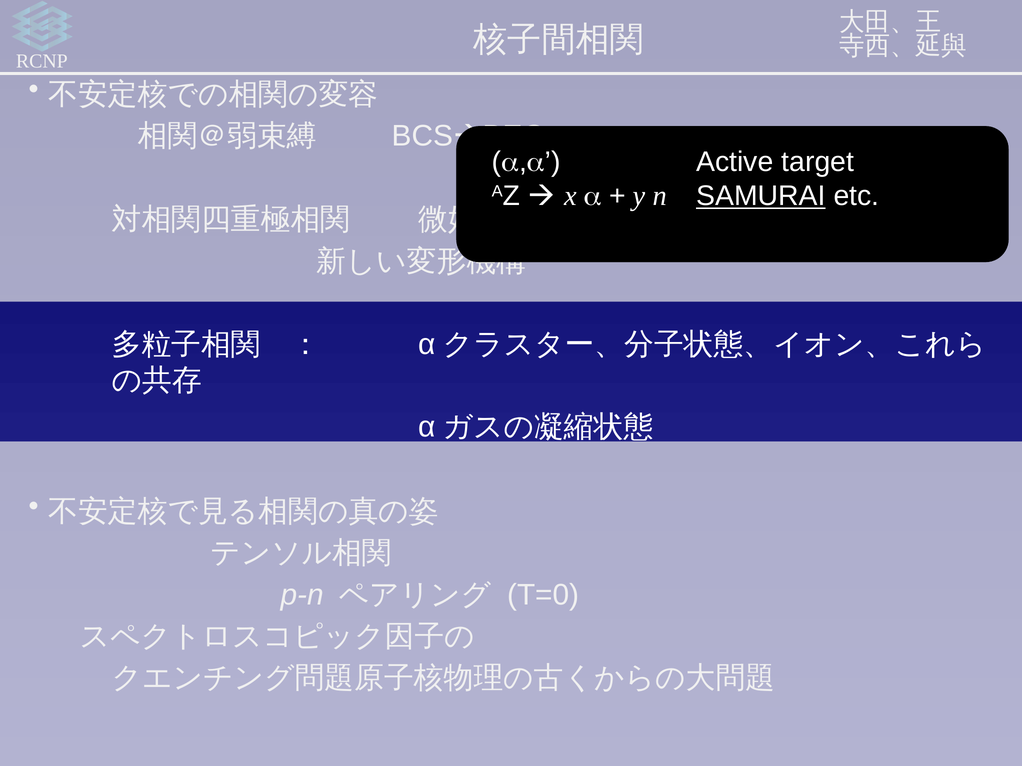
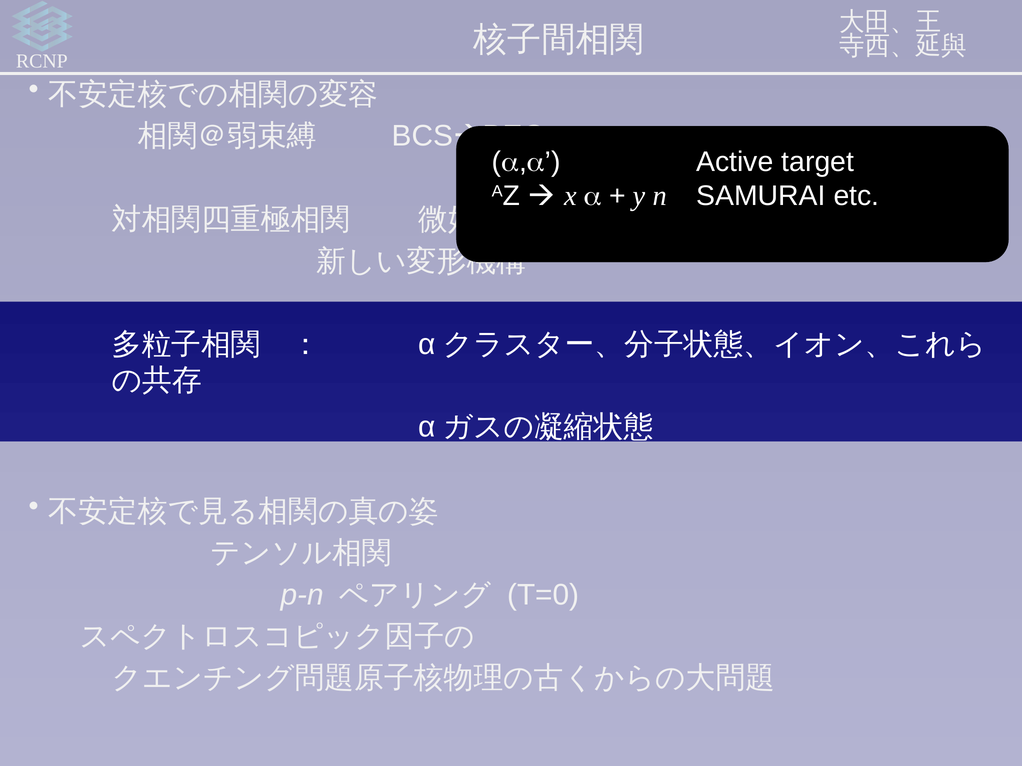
SAMURAI underline: present -> none (761, 196)
